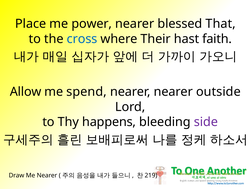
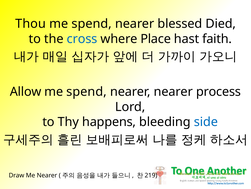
Place: Place -> Thou (31, 24)
power: power -> spend (92, 24)
That: That -> Died (221, 24)
Their: Their -> Place (156, 39)
outside: outside -> process (219, 91)
side colour: purple -> blue (206, 122)
